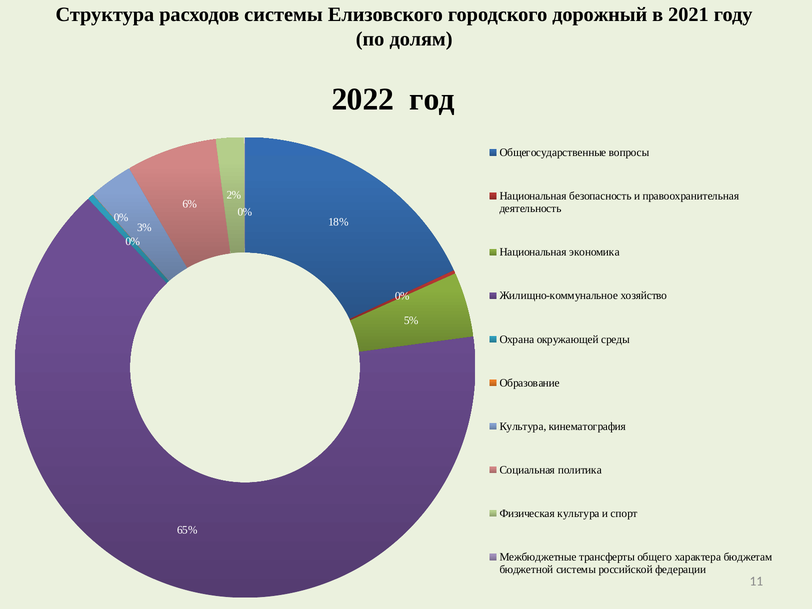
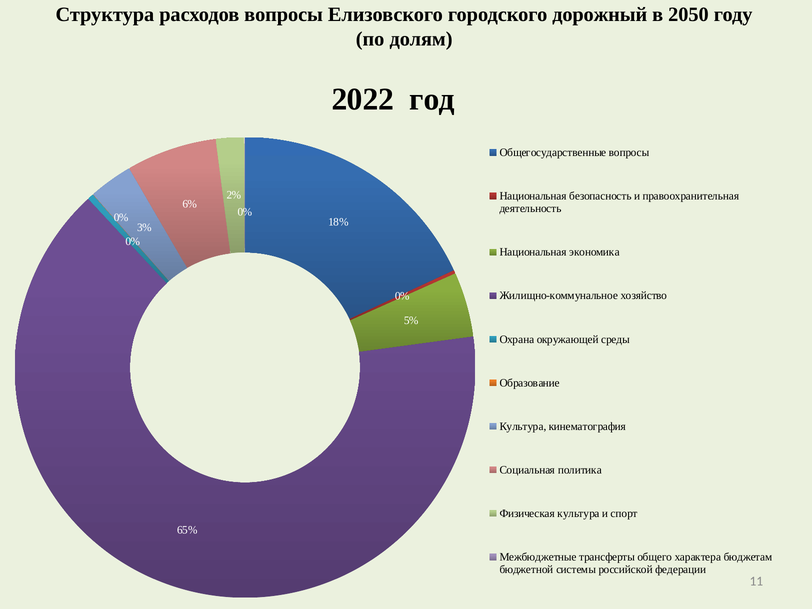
расходов системы: системы -> вопросы (284, 15)
2021: 2021 -> 2050 (688, 15)
